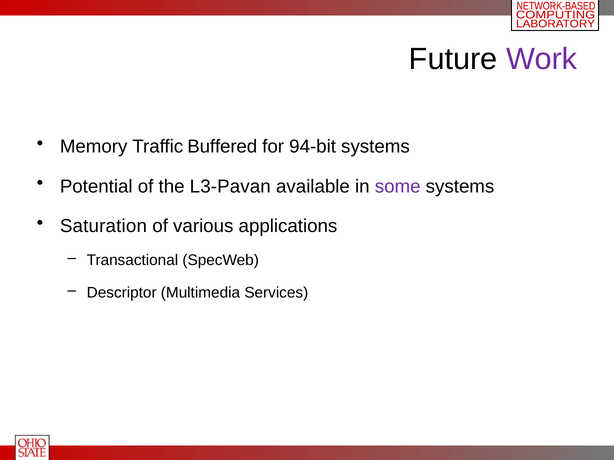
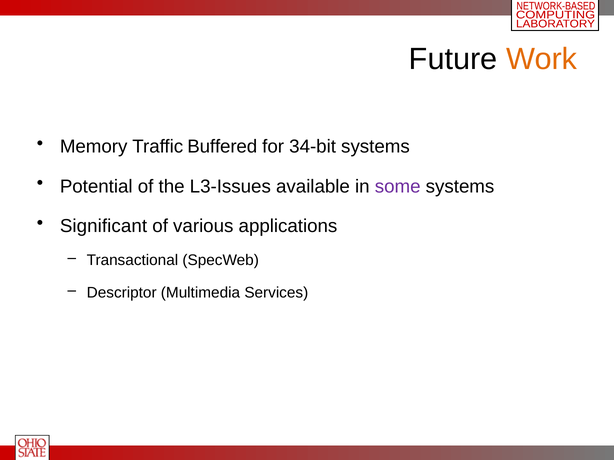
Work colour: purple -> orange (542, 59)
94-bit: 94-bit -> 34-bit (313, 147)
L3-Pavan: L3-Pavan -> L3-Issues (230, 187)
Saturation: Saturation -> Significant (103, 226)
